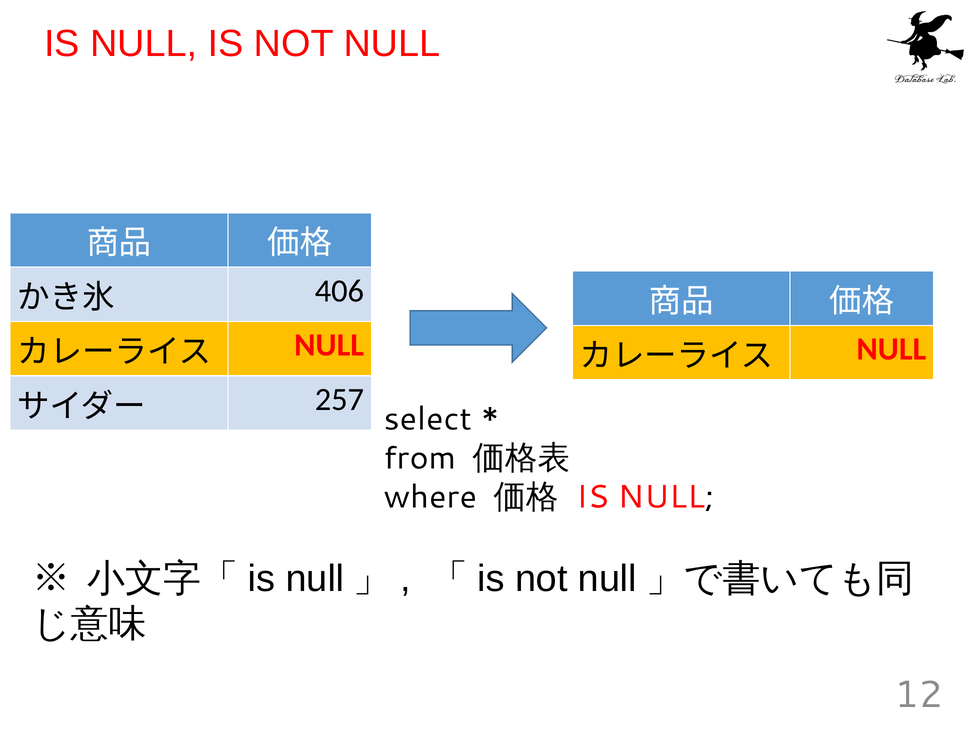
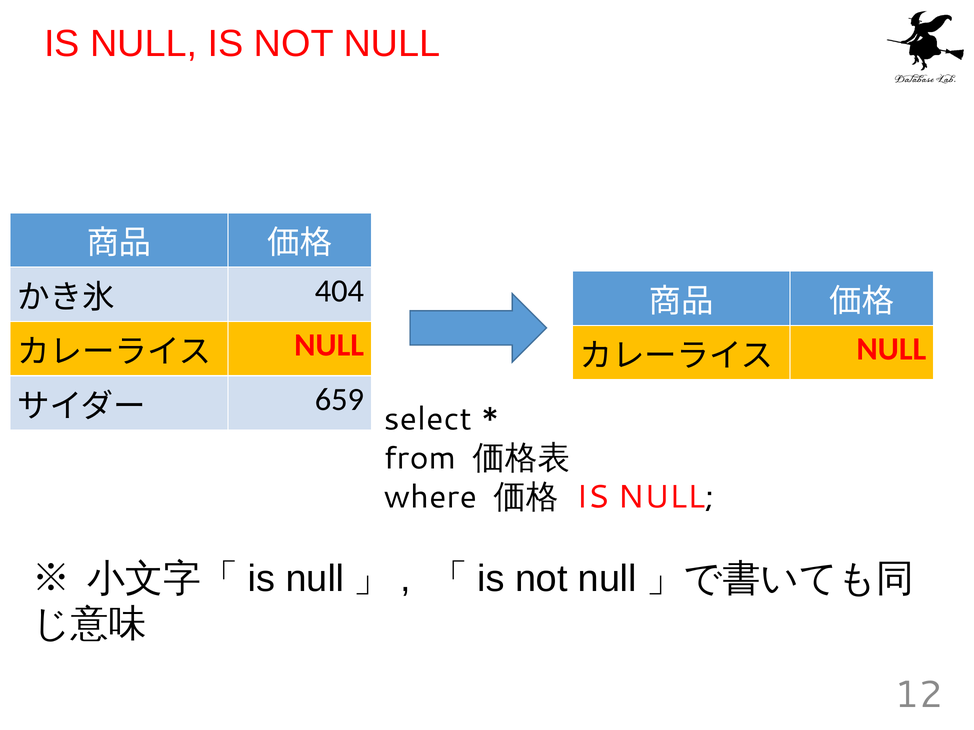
406: 406 -> 404 (339, 291)
257: 257 -> 659 (339, 400)
